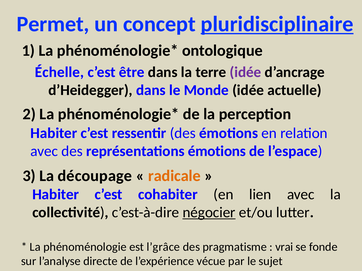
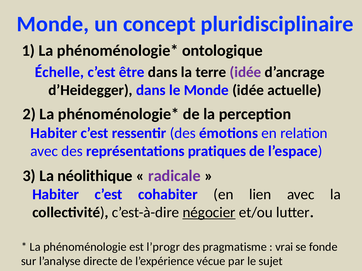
Permet: Permet -> Monde (53, 24)
pluridisciplinaire underline: present -> none (277, 24)
représentations émotions: émotions -> pratiques (217, 151)
découpage: découpage -> néolithique (95, 176)
radicale colour: orange -> purple (174, 176)
l’grâce: l’grâce -> l’progr (163, 247)
